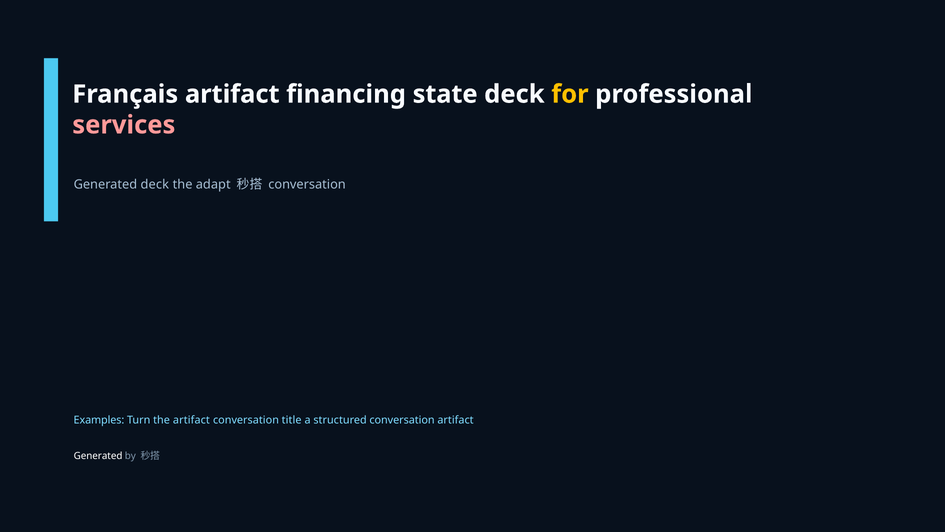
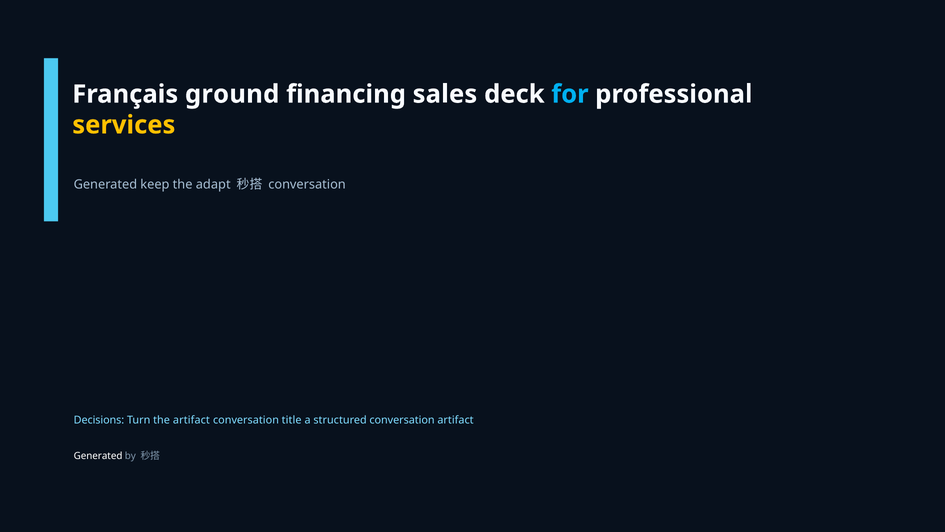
Français artifact: artifact -> ground (232, 94)
state: state -> sales (445, 94)
for colour: yellow -> light blue (570, 94)
services colour: pink -> yellow (124, 125)
Generated deck: deck -> keep (155, 184)
Examples: Examples -> Decisions (99, 420)
